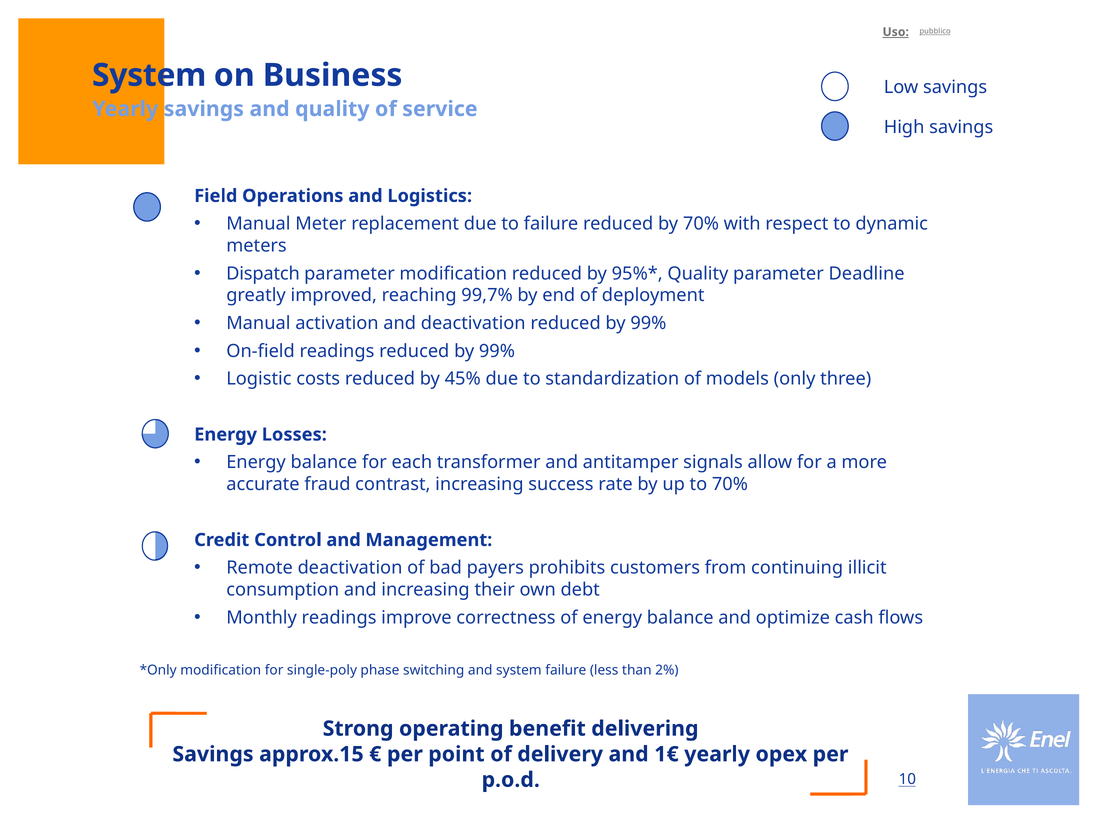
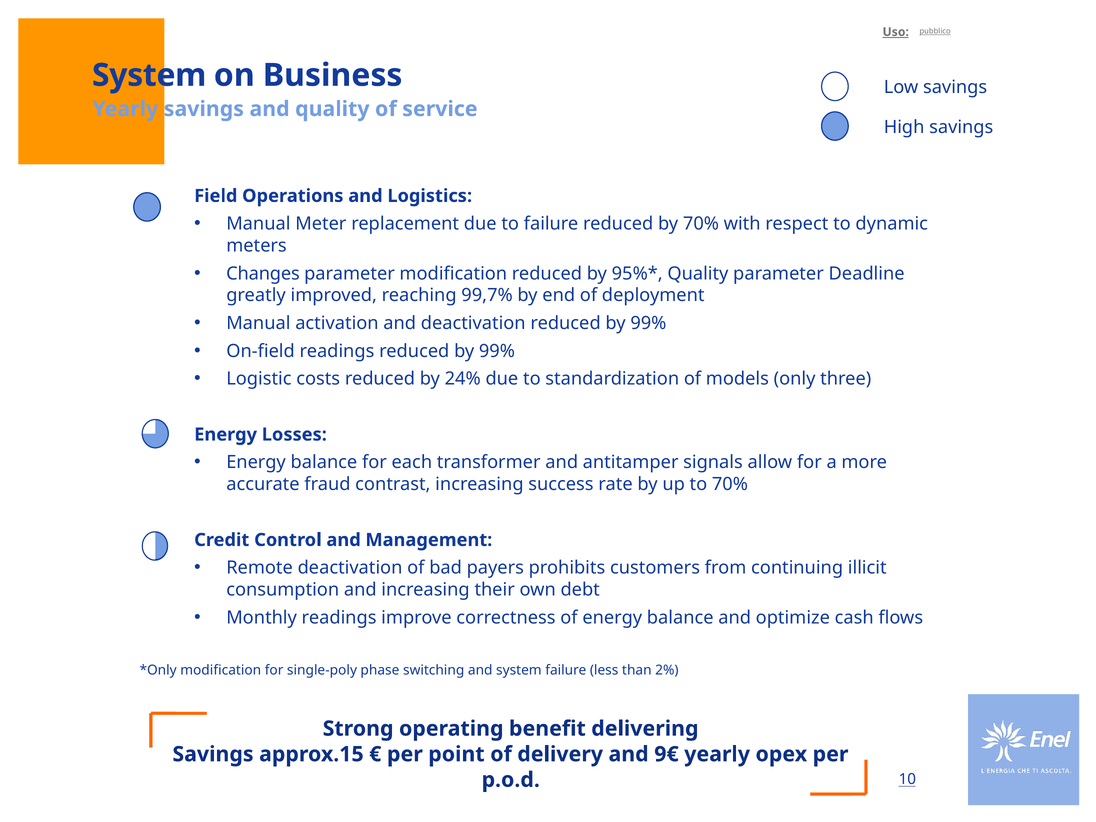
Dispatch: Dispatch -> Changes (263, 273)
45%: 45% -> 24% (463, 379)
1€: 1€ -> 9€ (666, 754)
